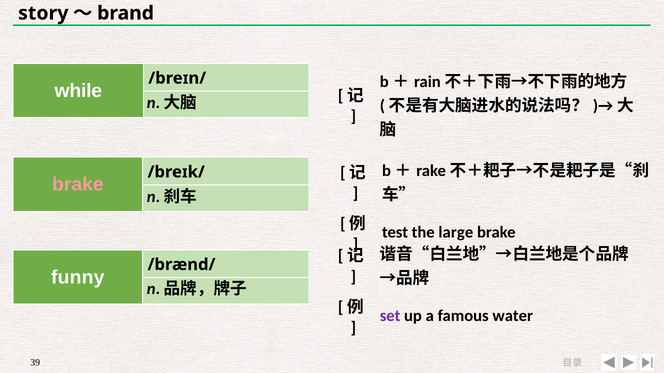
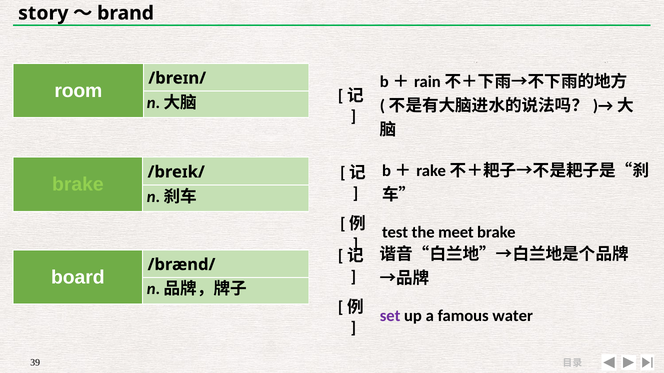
while: while -> room (78, 91)
brake colour: pink -> light green (78, 185)
large: large -> meet (456, 233)
funny: funny -> board (78, 278)
